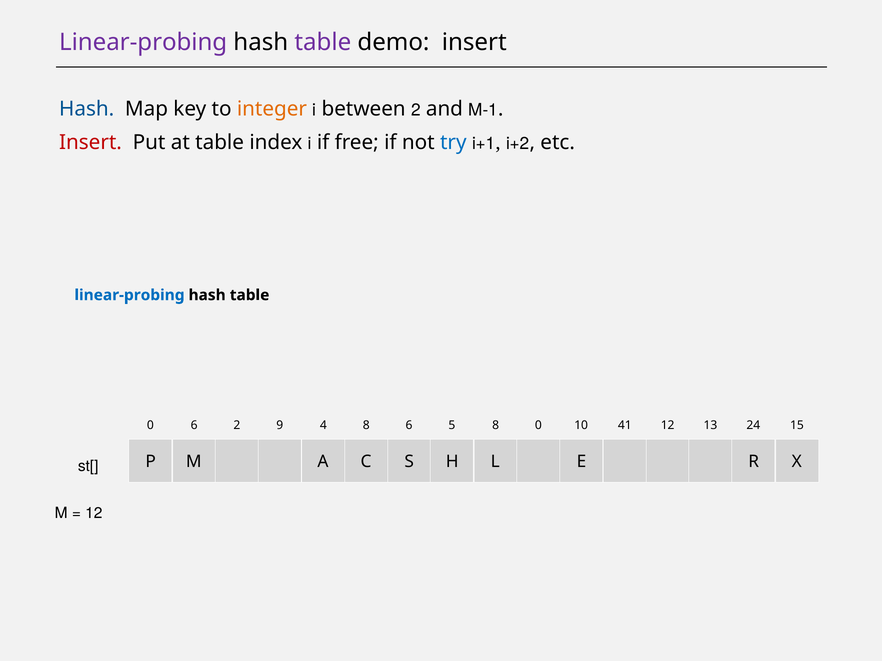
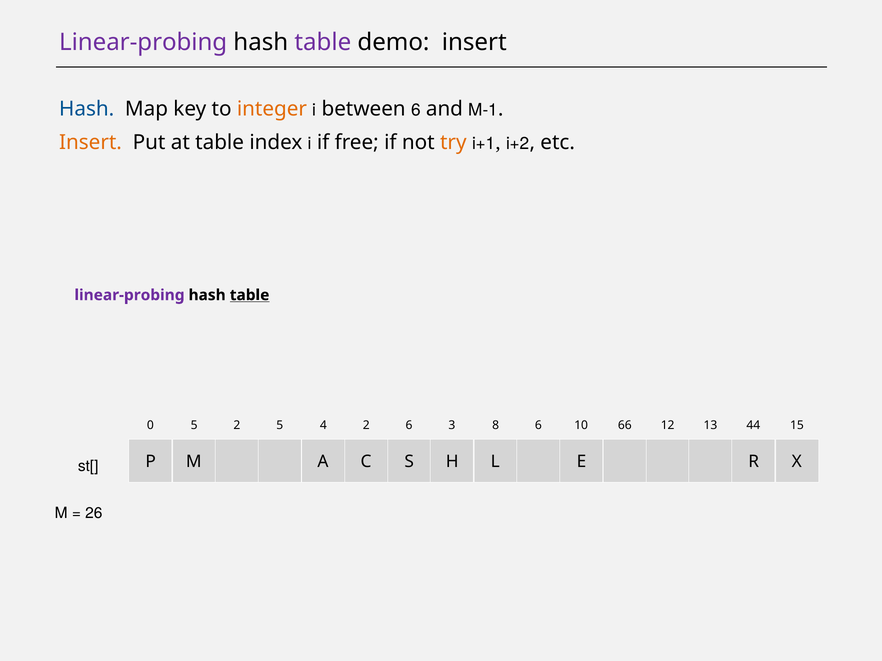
between 2: 2 -> 6 (416, 110)
Insert colour: red -> orange (91, 142)
try colour: blue -> orange (453, 142)
linear-probing colour: blue -> purple (129, 295)
table underline: none -> present (250, 295)
0 6: 6 -> 5 (194, 426)
2 9: 9 -> 5 (280, 426)
4 8: 8 -> 2 (366, 426)
5: 5 -> 3 (452, 426)
8 0: 0 -> 6 (538, 426)
41: 41 -> 66 (625, 426)
24: 24 -> 44 (753, 426)
12: 12 -> 26 (94, 514)
